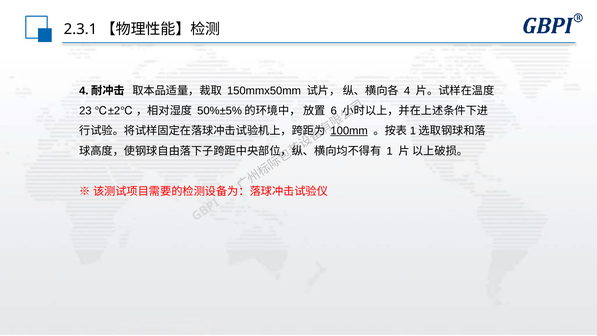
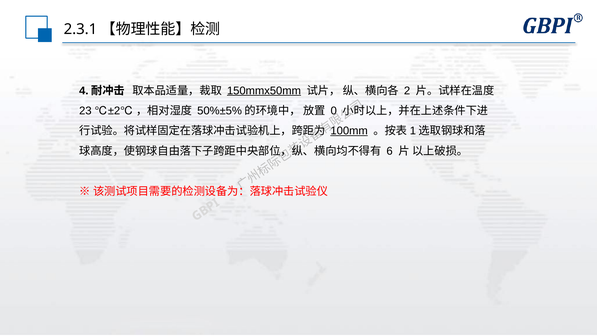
150mmx50mm underline: none -> present (264, 91)
4: 4 -> 2 (407, 91)
6: 6 -> 0 (334, 111)
1: 1 -> 6 (390, 151)
